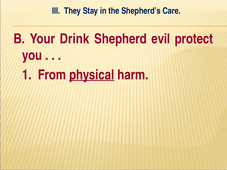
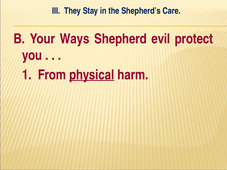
Drink: Drink -> Ways (75, 39)
